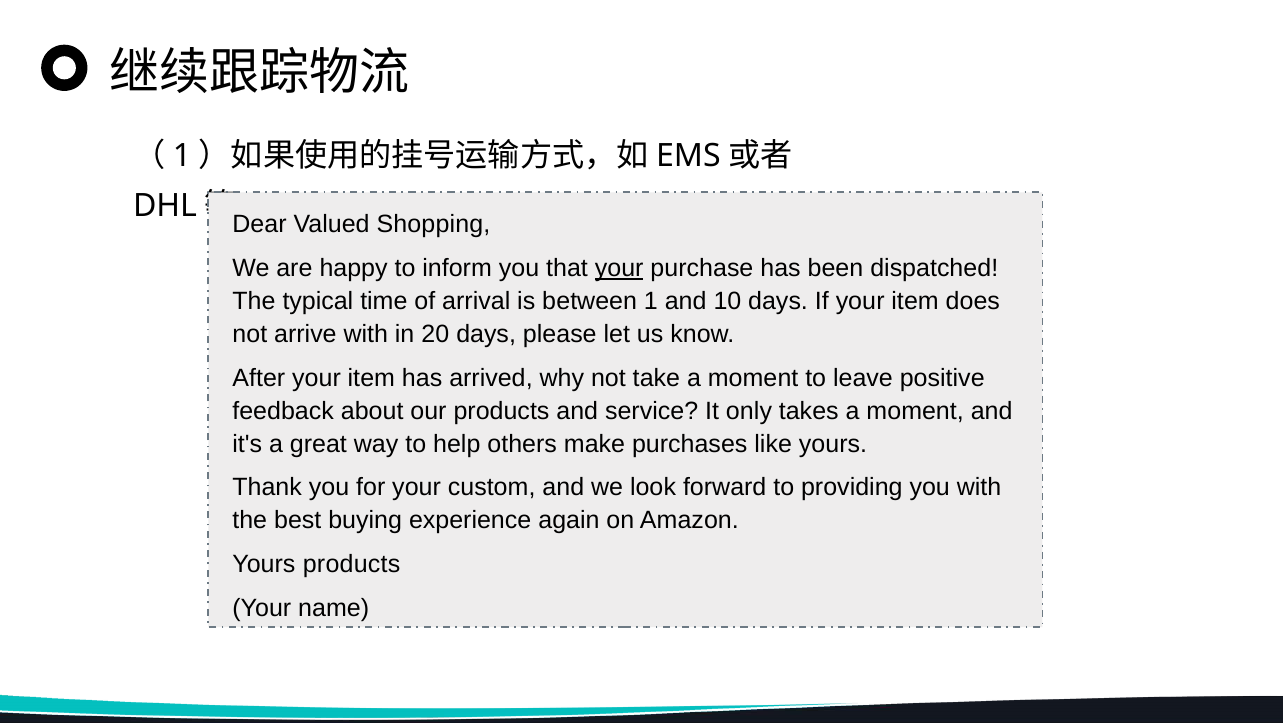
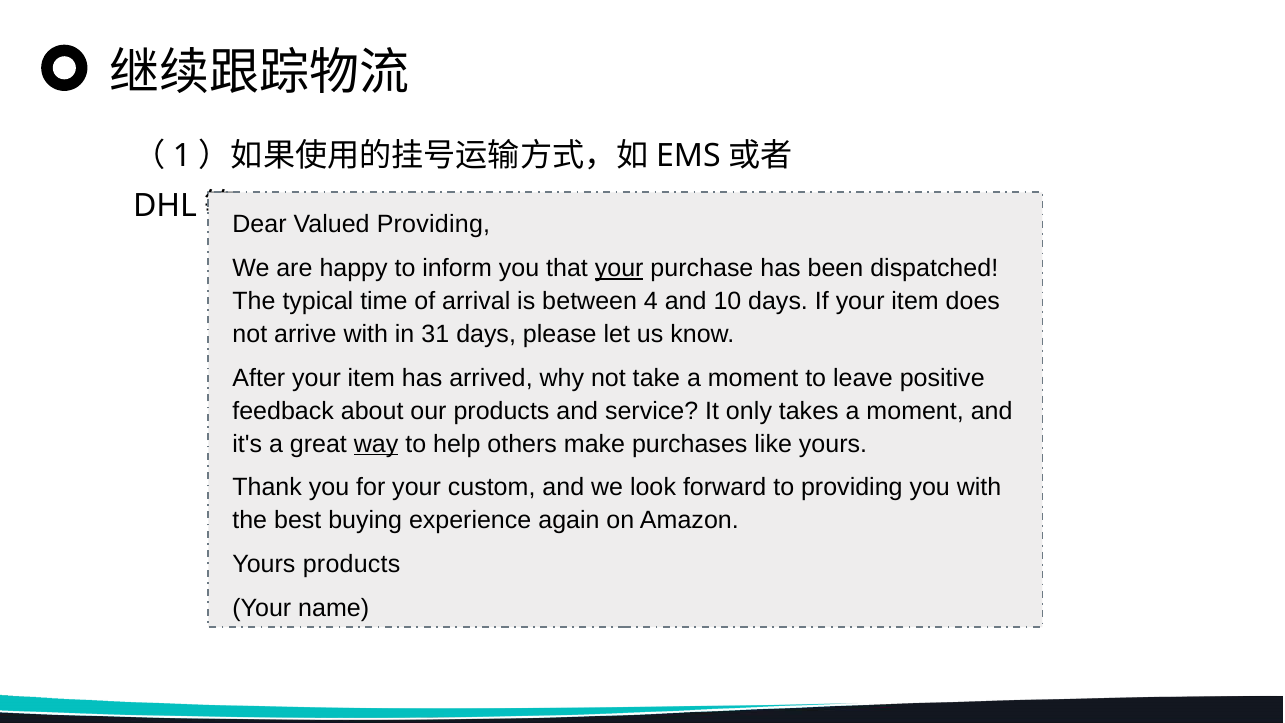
Valued Shopping: Shopping -> Providing (433, 225)
1: 1 -> 4 (651, 301)
20: 20 -> 31 (435, 334)
way underline: none -> present (376, 444)
